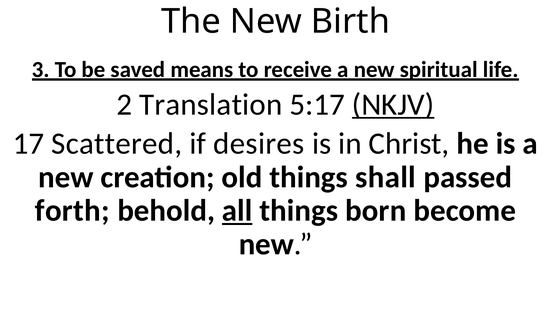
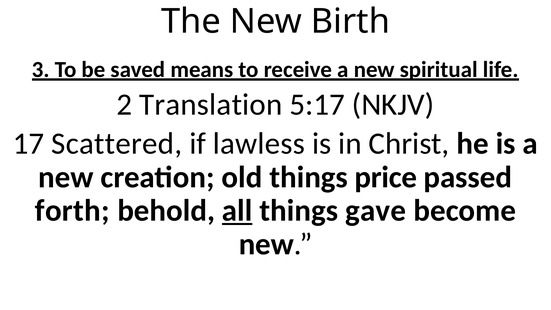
NKJV underline: present -> none (393, 104)
desires: desires -> lawless (259, 144)
shall: shall -> price (386, 177)
born: born -> gave (376, 211)
